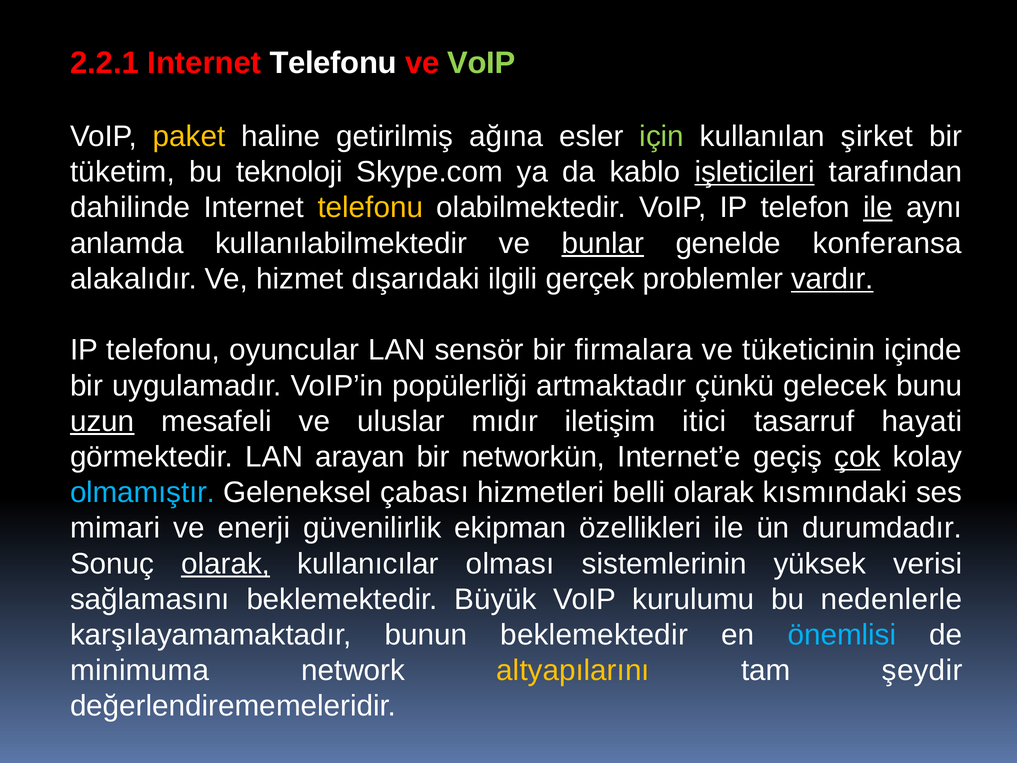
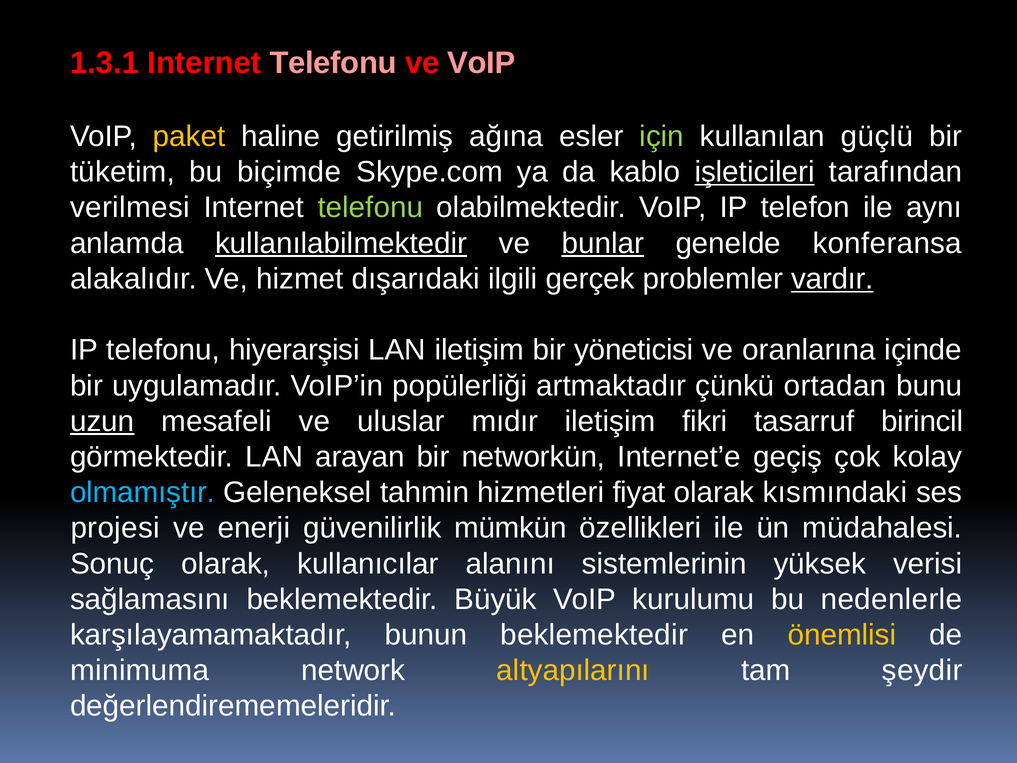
2.2.1: 2.2.1 -> 1.3.1 (104, 63)
Telefonu colour: white -> pink (333, 63)
VoIP colour: light green -> pink (481, 63)
şirket: şirket -> güçlü (877, 136)
teknoloji: teknoloji -> biçimde (289, 172)
dahilinde: dahilinde -> verilmesi (130, 208)
telefonu colour: yellow -> light green (370, 208)
ile underline: present -> none (878, 208)
kullanılabilmektedir underline: none -> present (341, 243)
oyuncular: oyuncular -> hiyerarşisi (294, 350)
LAN sensör: sensör -> iletişim (479, 350)
firmalara: firmalara -> yöneticisi (634, 350)
tüketicinin: tüketicinin -> oranlarına (809, 350)
gelecek: gelecek -> ortadan (835, 386)
itici: itici -> fikri (705, 421)
hayati: hayati -> birincil (922, 421)
çok underline: present -> none (857, 457)
çabası: çabası -> tahmin (425, 492)
belli: belli -> fiyat (639, 492)
mimari: mimari -> projesi (115, 528)
ekipman: ekipman -> mümkün (510, 528)
durumdadır: durumdadır -> müdahalesi (882, 528)
olarak underline: present -> none (226, 564)
olması: olması -> alanını (510, 564)
önemlisi colour: light blue -> yellow (842, 635)
